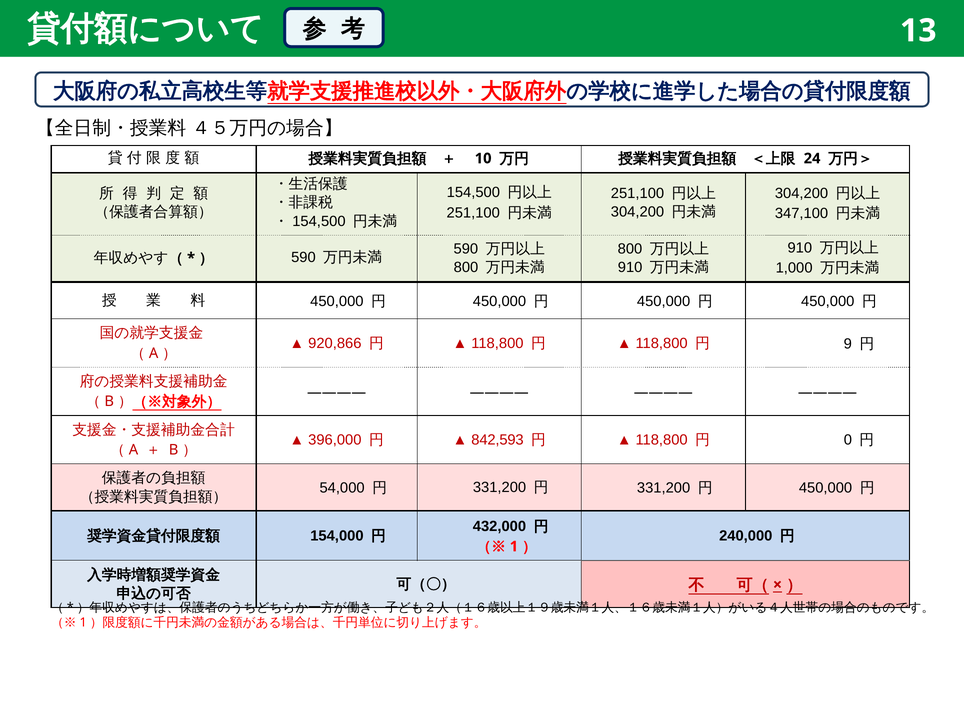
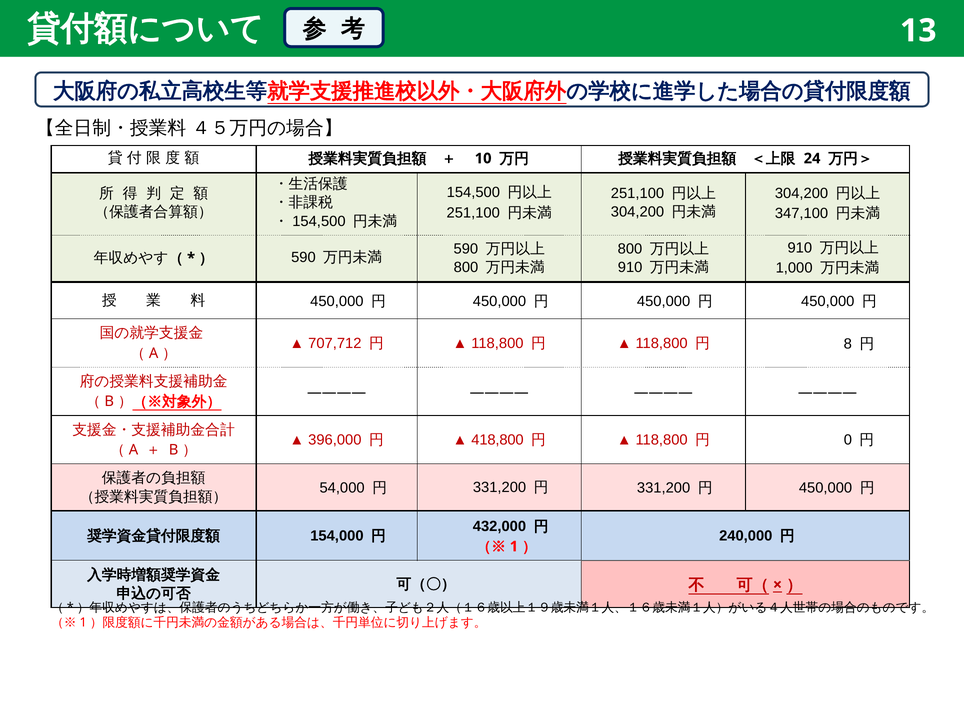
920,866: 920,866 -> 707,712 (335, 343)
9: 9 -> 8 (848, 344)
842,593: 842,593 -> 418,800 (498, 440)
